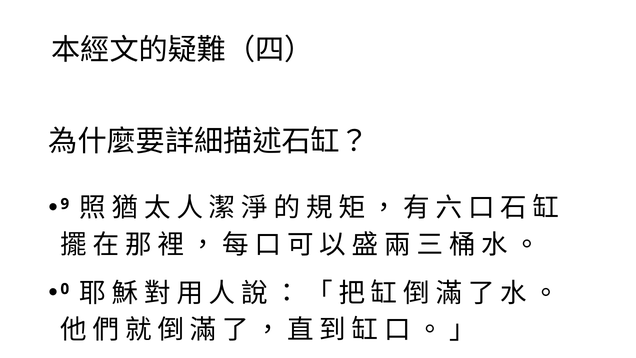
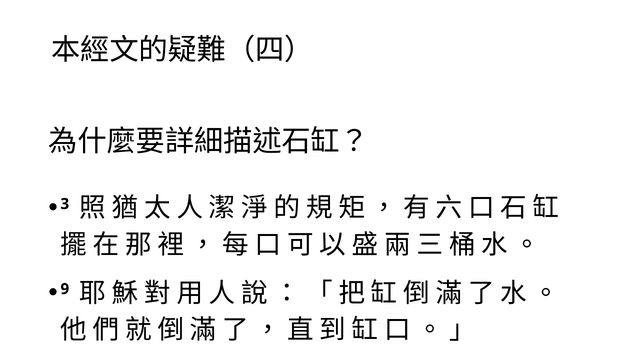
9: 9 -> 3 (65, 204)
0: 0 -> 9 (65, 289)
